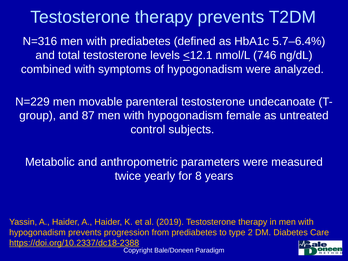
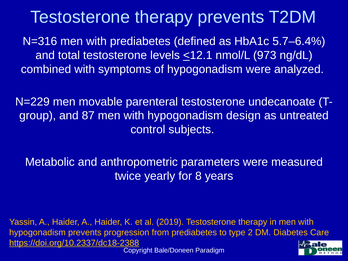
746: 746 -> 973 (265, 55)
female: female -> design (243, 116)
